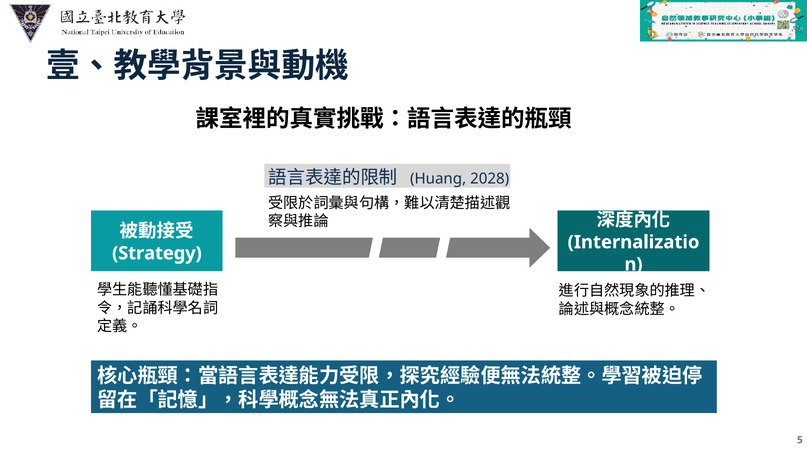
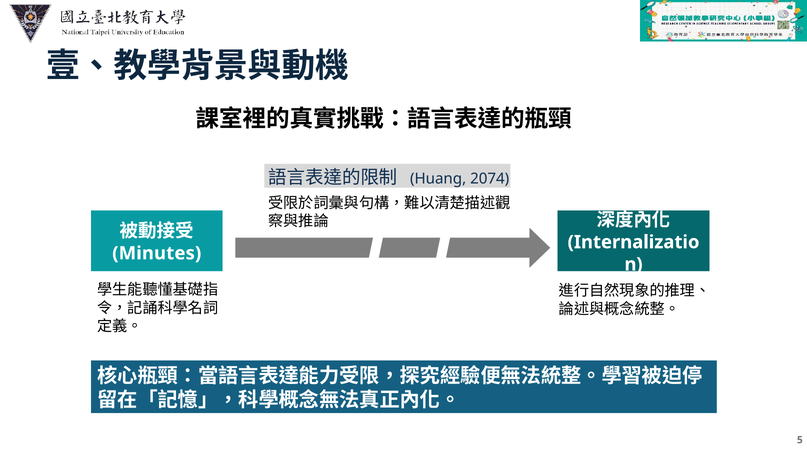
2028: 2028 -> 2074 (490, 179)
Strategy: Strategy -> Minutes (157, 253)
